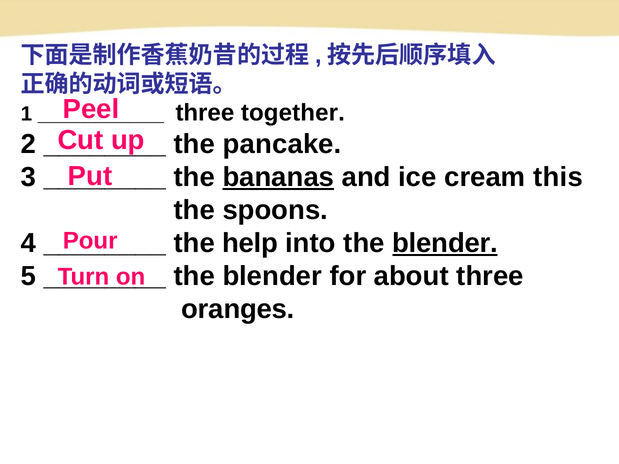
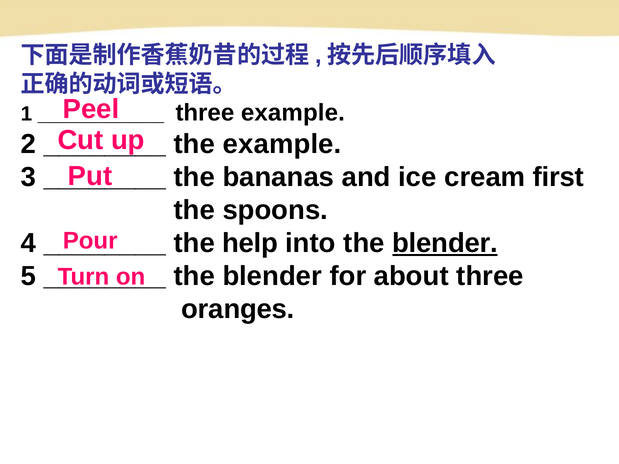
three together: together -> example (293, 113)
the pancake: pancake -> example (282, 144)
bananas underline: present -> none (278, 177)
this: this -> first (558, 177)
